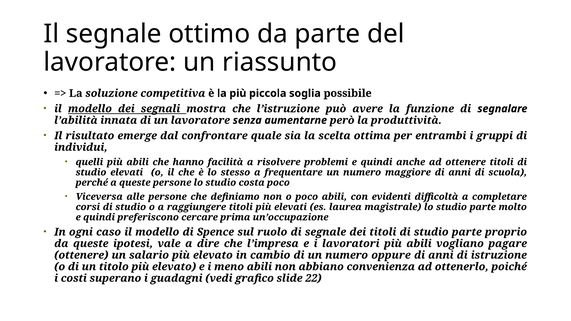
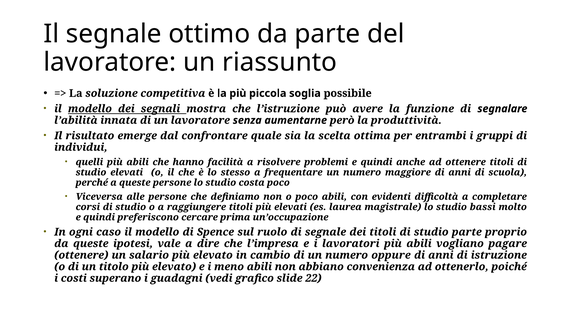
lo studio parte: parte -> bassi (483, 207)
